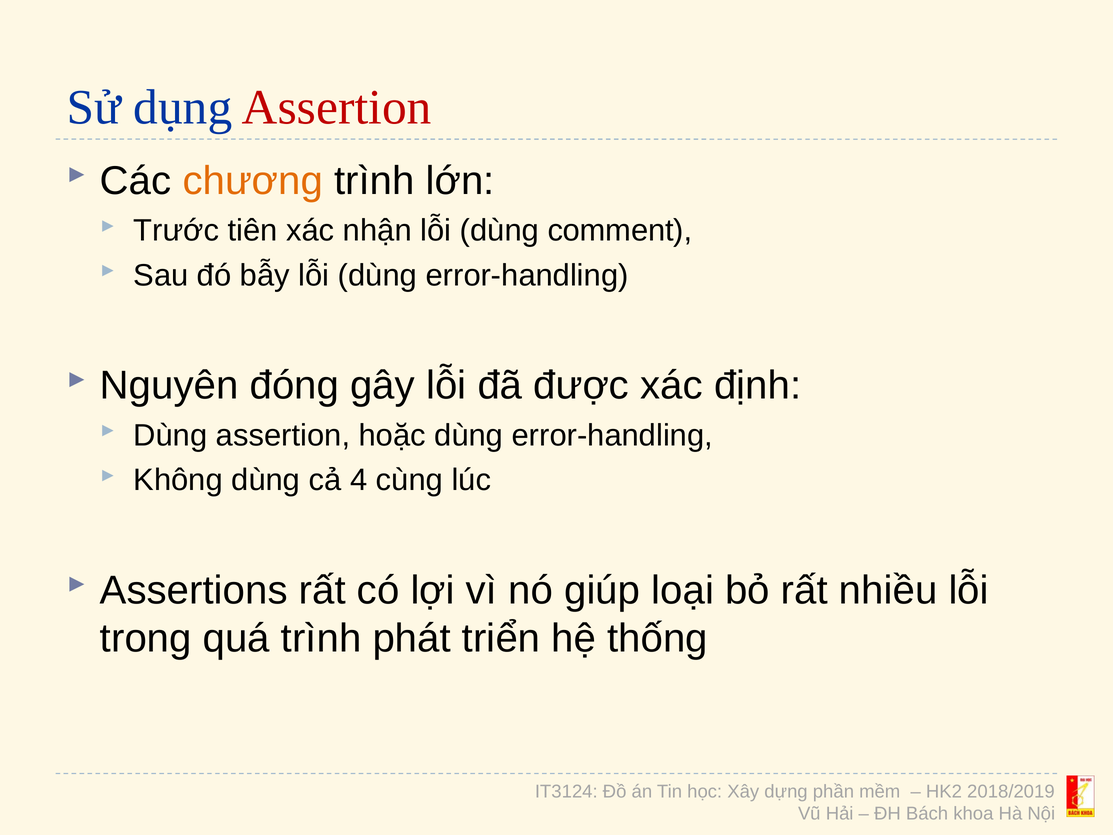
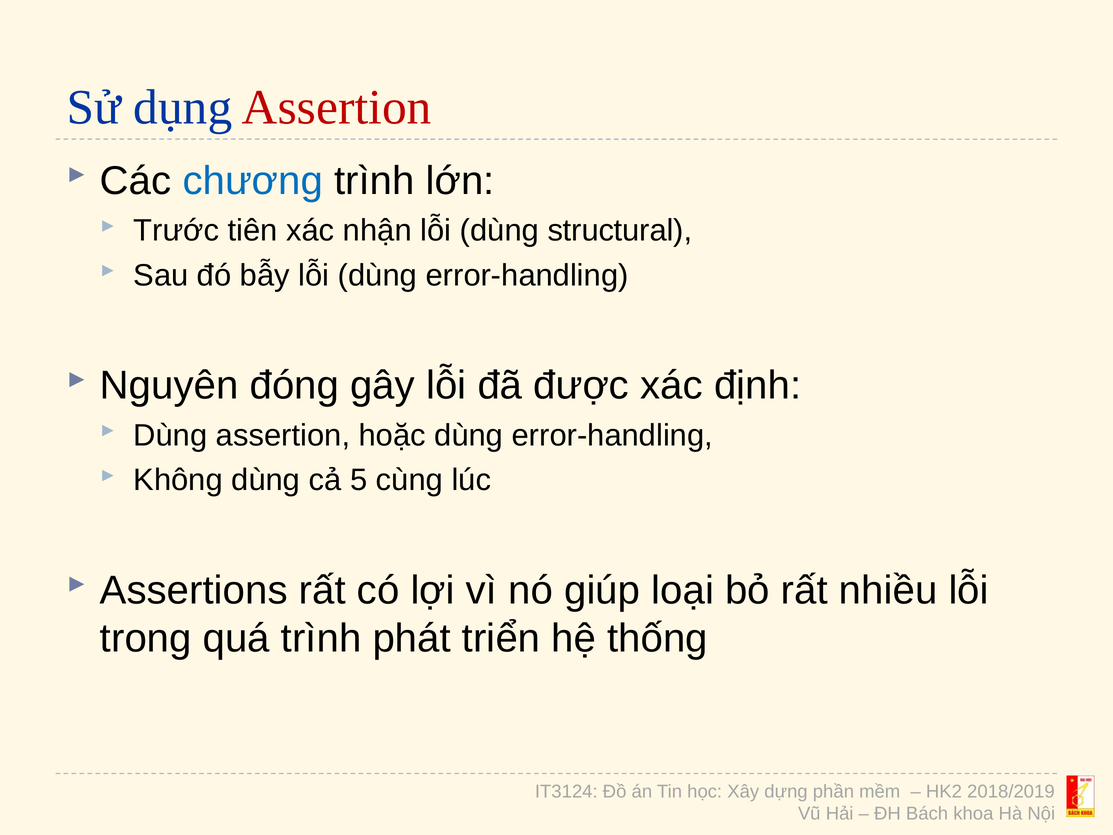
chương colour: orange -> blue (253, 181)
comment: comment -> structural (620, 231)
4: 4 -> 5 (359, 480)
